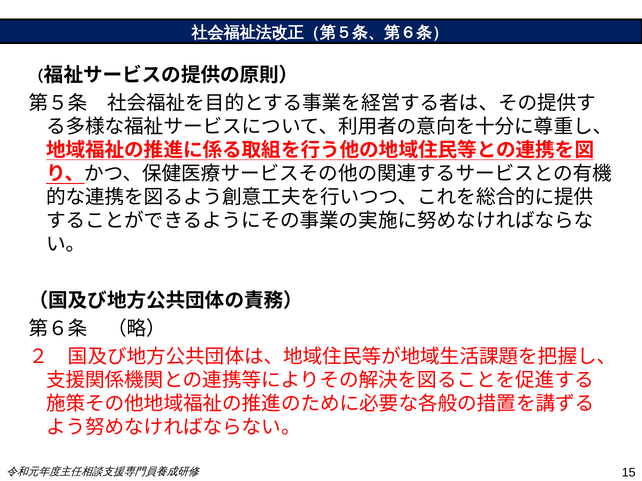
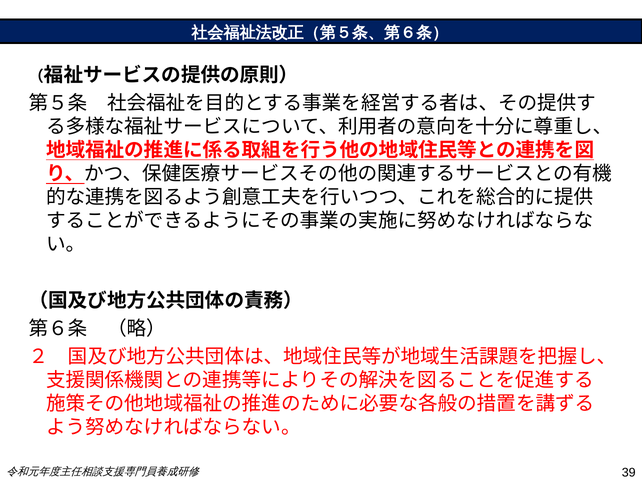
15: 15 -> 39 (629, 473)
